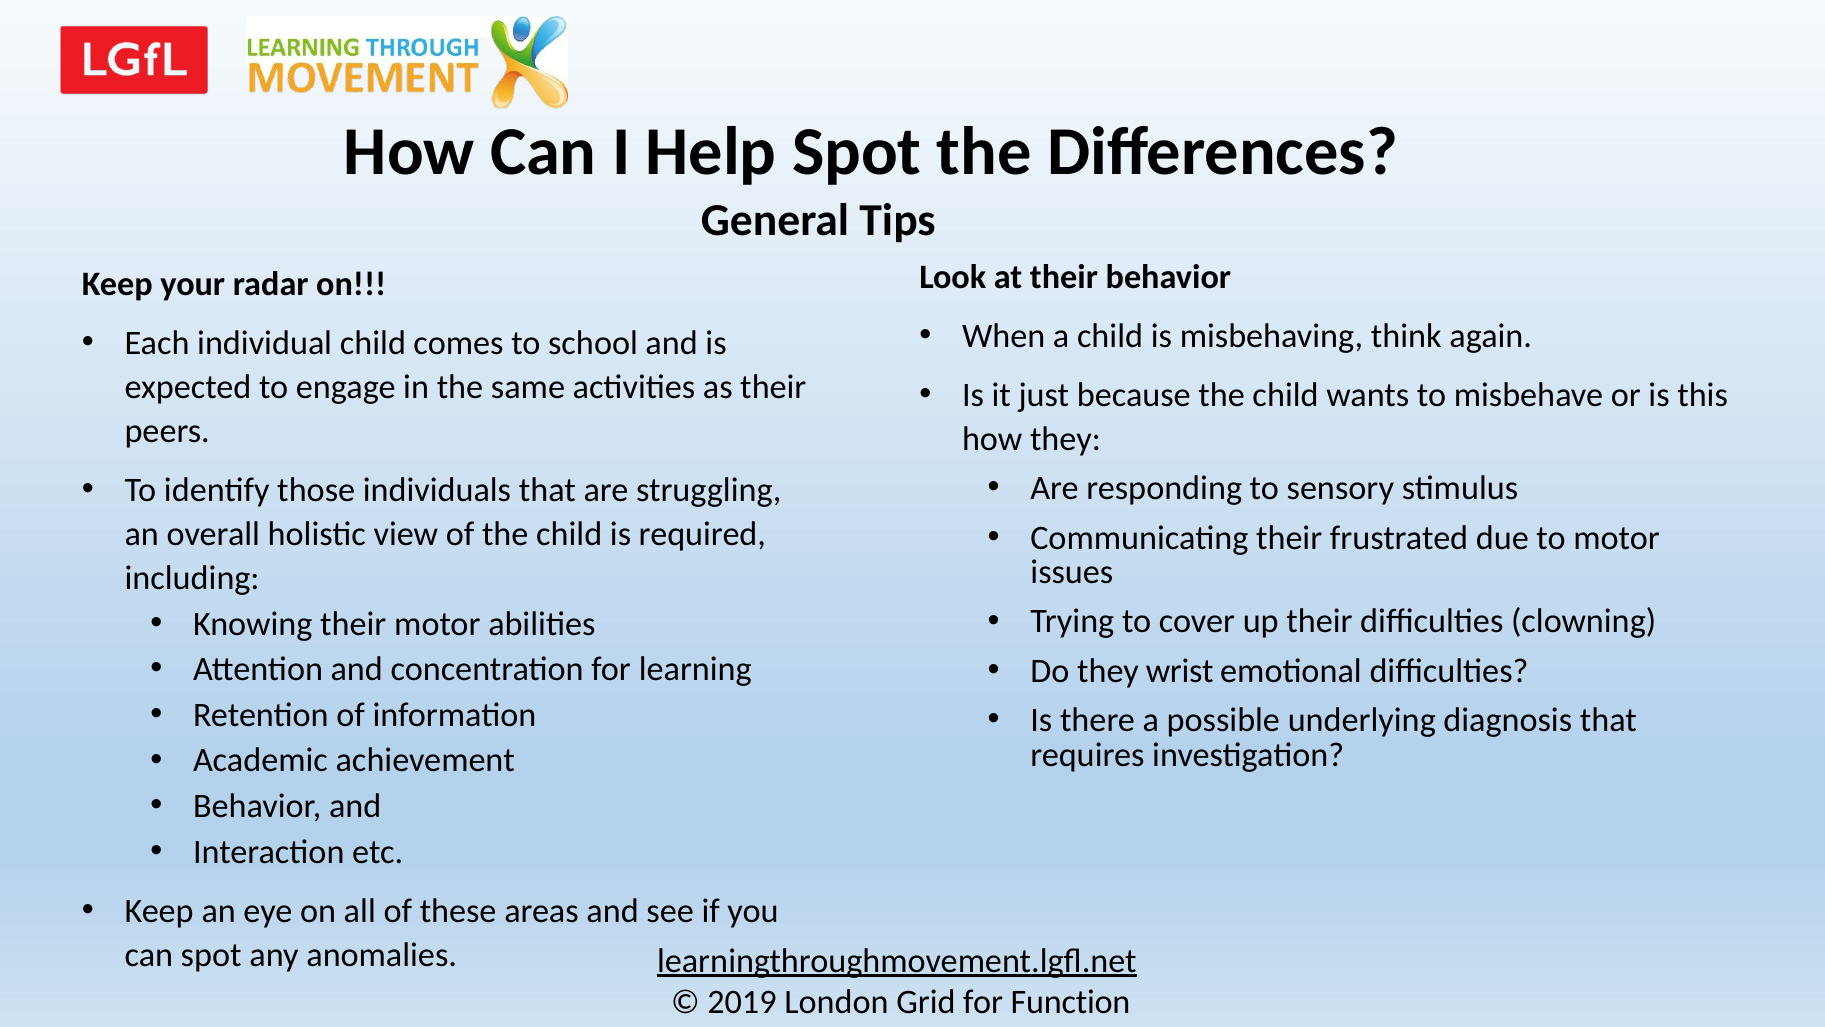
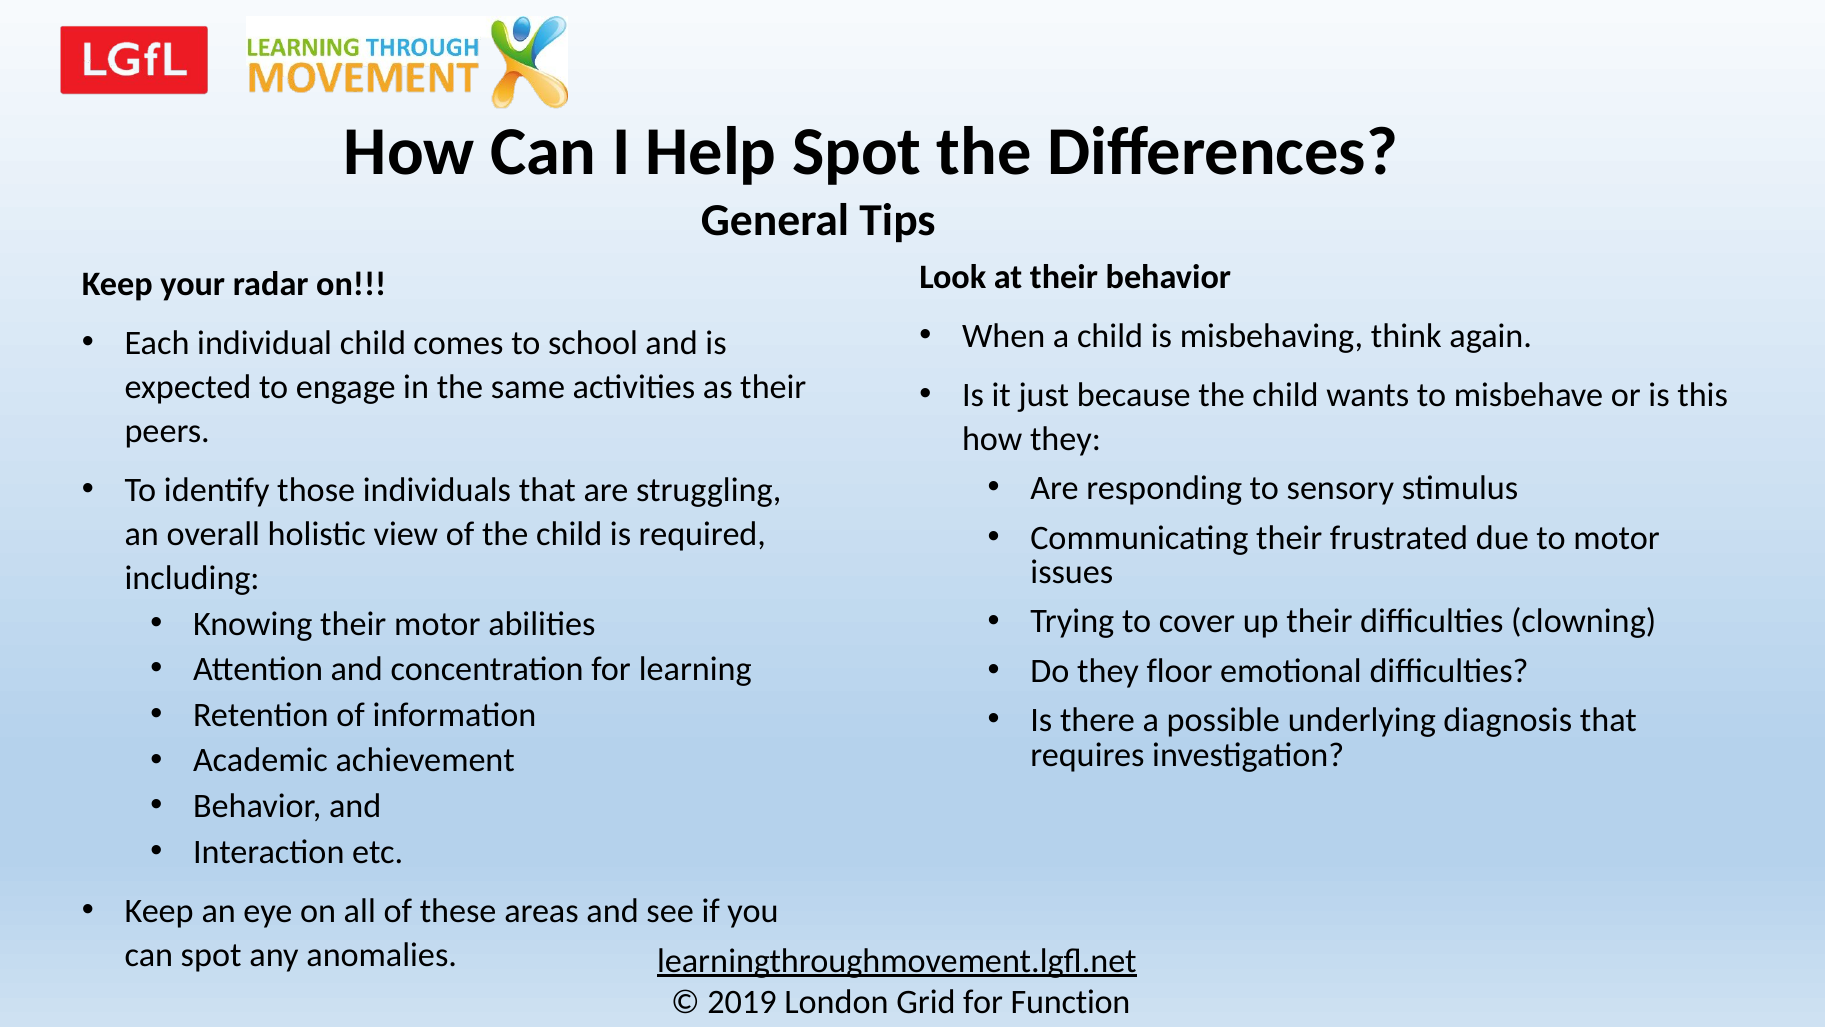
wrist: wrist -> floor (1180, 671)
